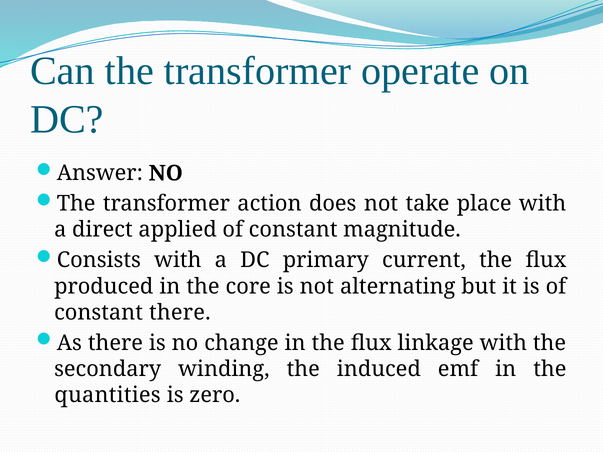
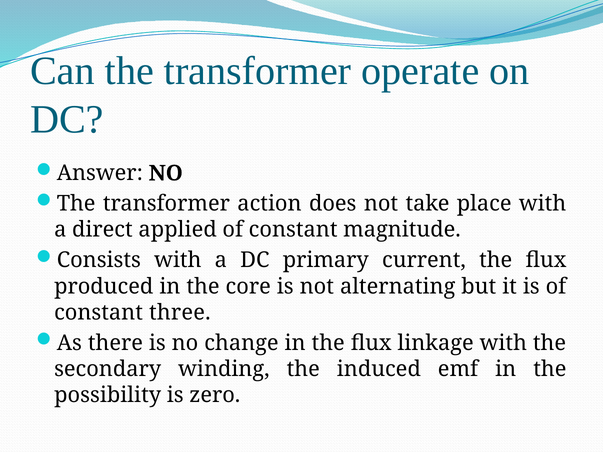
constant there: there -> three (180, 313)
quantities: quantities -> possibility (108, 395)
